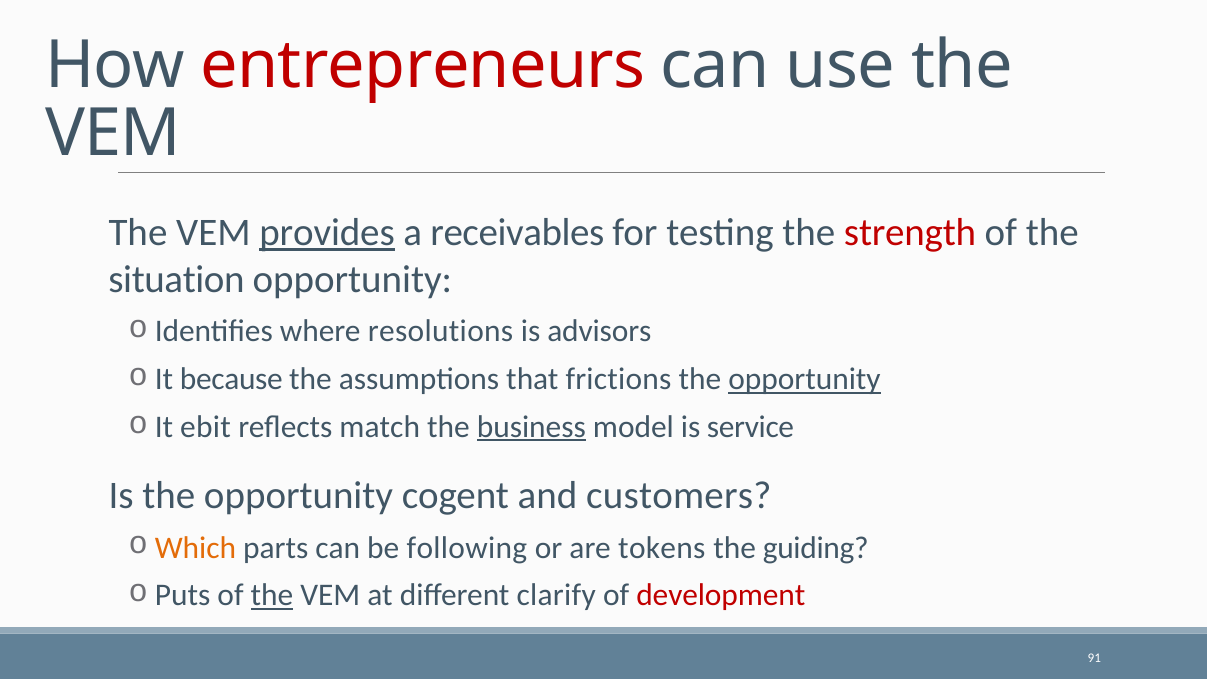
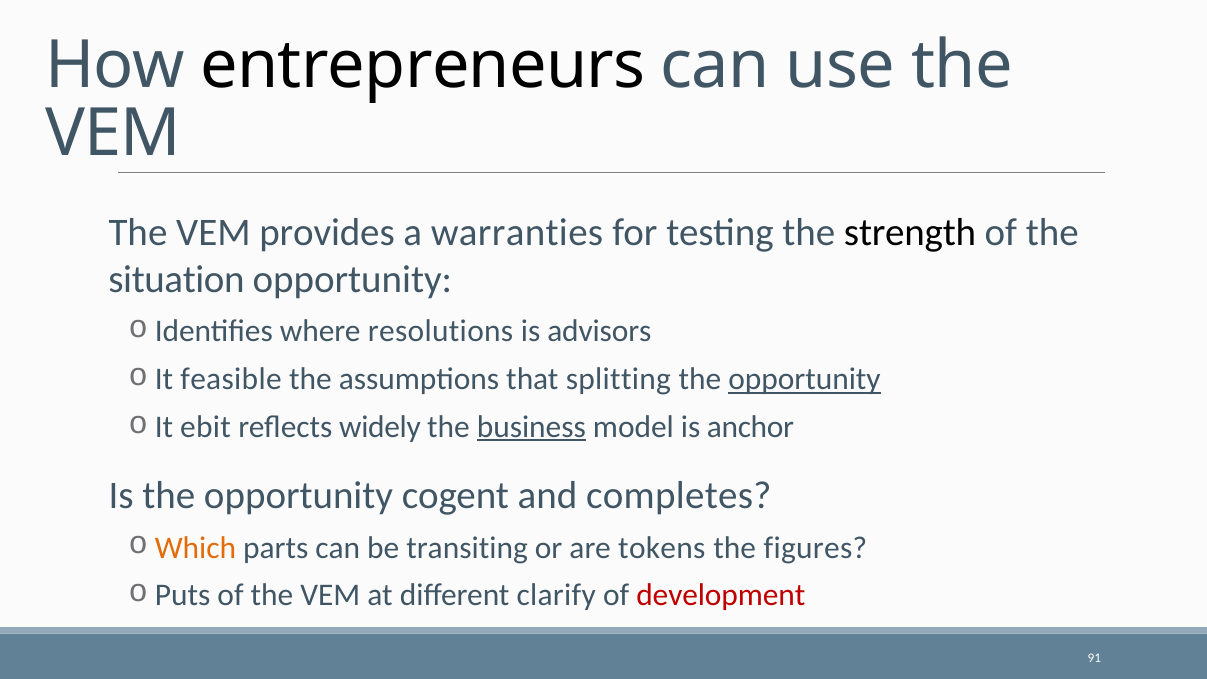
entrepreneurs colour: red -> black (423, 65)
provides underline: present -> none (327, 233)
receivables: receivables -> warranties (517, 233)
strength colour: red -> black (910, 233)
because: because -> feasible (231, 379)
frictions: frictions -> splitting (618, 379)
match: match -> widely (380, 427)
service: service -> anchor (750, 427)
customers: customers -> completes (679, 496)
following: following -> transiting (467, 548)
guiding: guiding -> figures (815, 548)
the underline: present -> none (272, 595)
